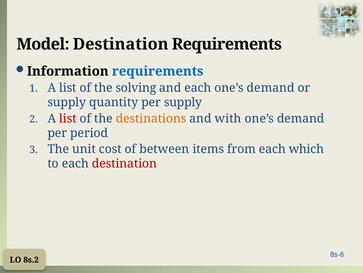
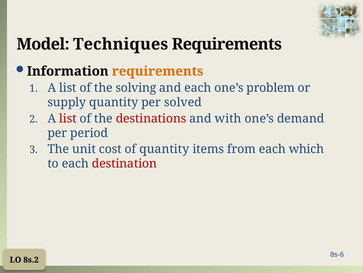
Model Destination: Destination -> Techniques (121, 44)
requirements colour: blue -> orange (158, 71)
each one’s demand: demand -> problem (271, 88)
per supply: supply -> solved (183, 102)
destinations colour: orange -> red (151, 118)
of between: between -> quantity (164, 149)
